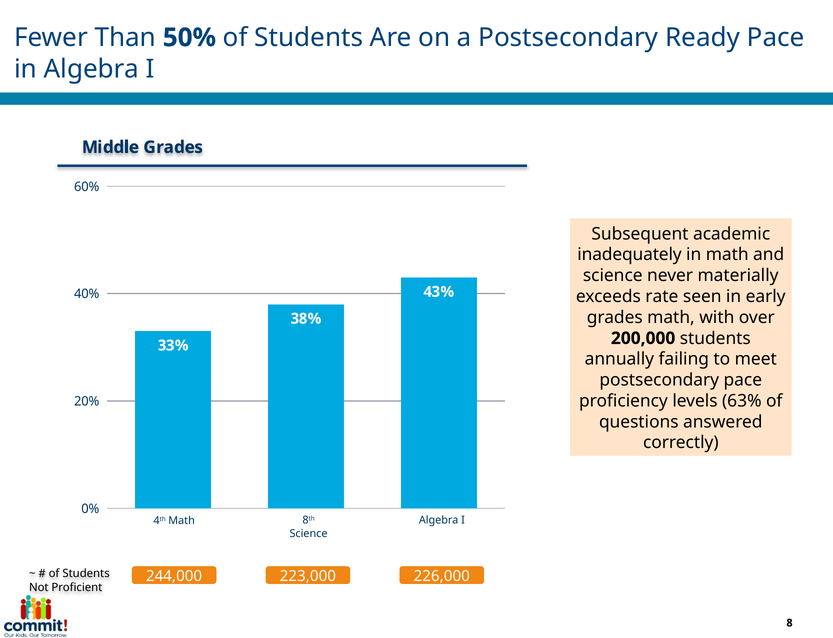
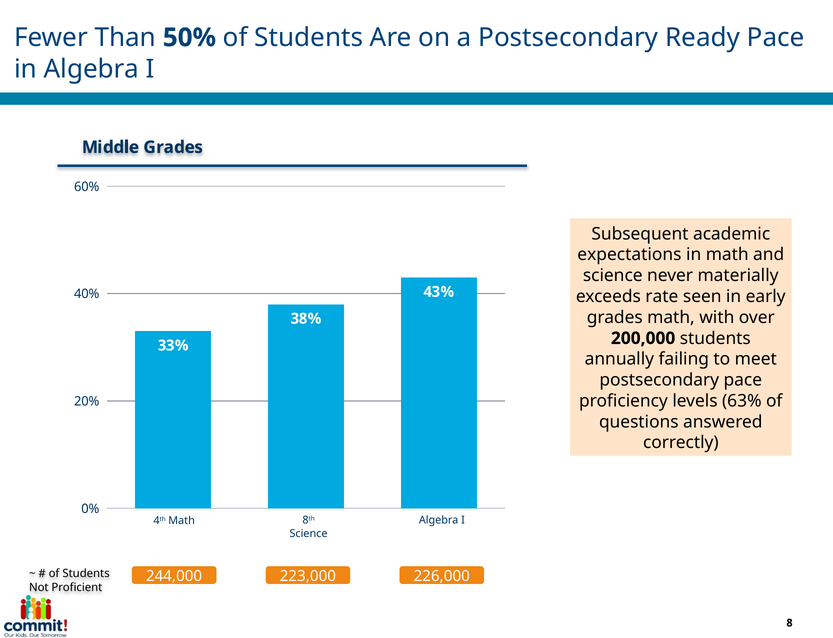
inadequately: inadequately -> expectations (629, 254)
